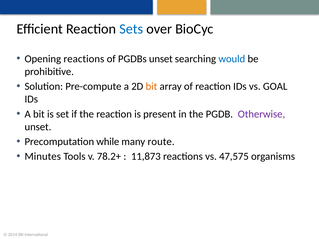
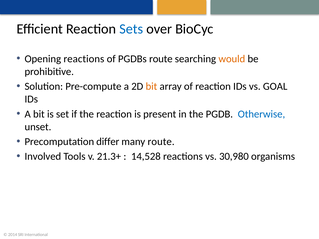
PGDBs unset: unset -> route (161, 59)
would colour: blue -> orange (232, 59)
Otherwise colour: purple -> blue (261, 114)
while: while -> differ (108, 142)
Minutes: Minutes -> Involved (43, 157)
78.2+: 78.2+ -> 21.3+ (109, 157)
11,873: 11,873 -> 14,528 (146, 157)
47,575: 47,575 -> 30,980 (234, 157)
